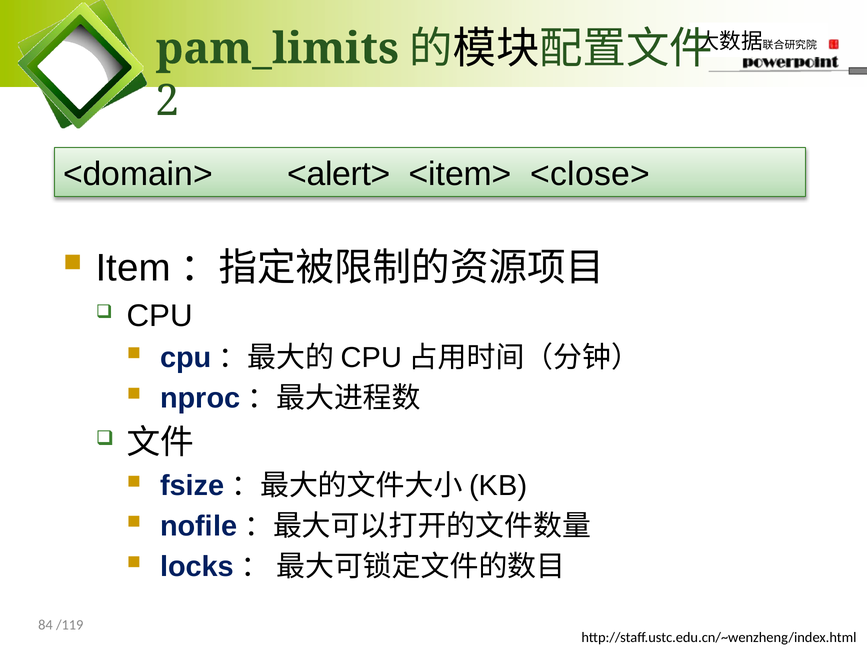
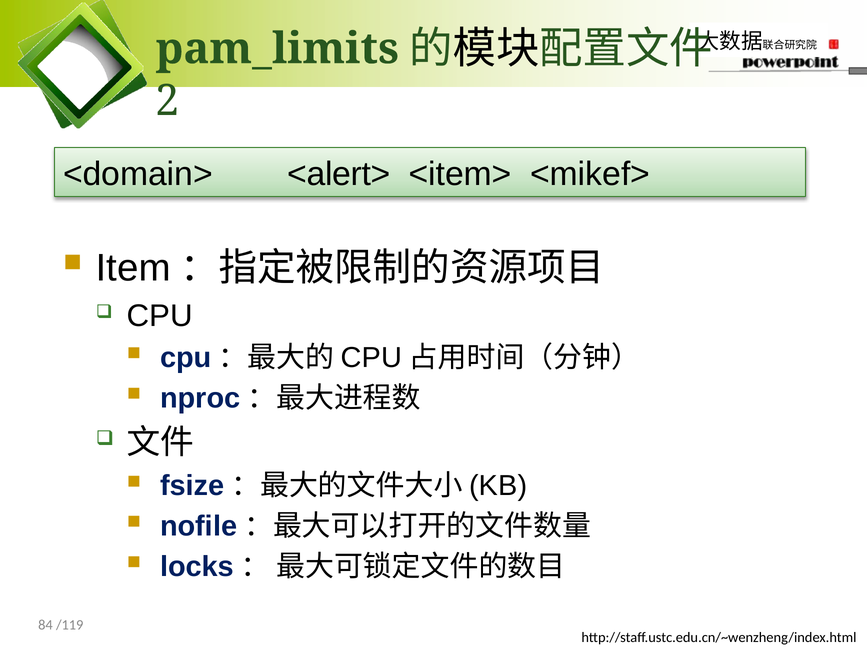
<close>: <close> -> <mikef> (590, 174)
